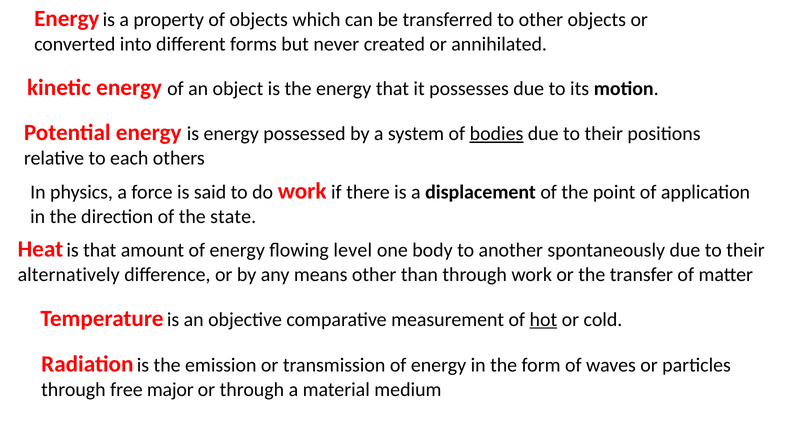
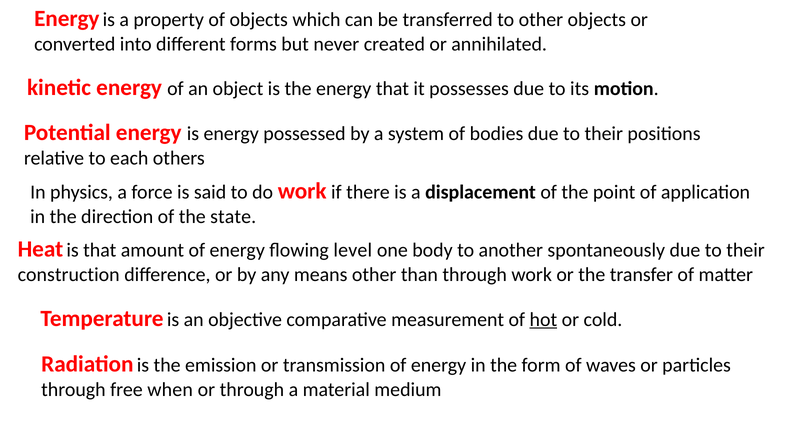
bodies underline: present -> none (496, 134)
alternatively: alternatively -> construction (69, 275)
major: major -> when (170, 390)
